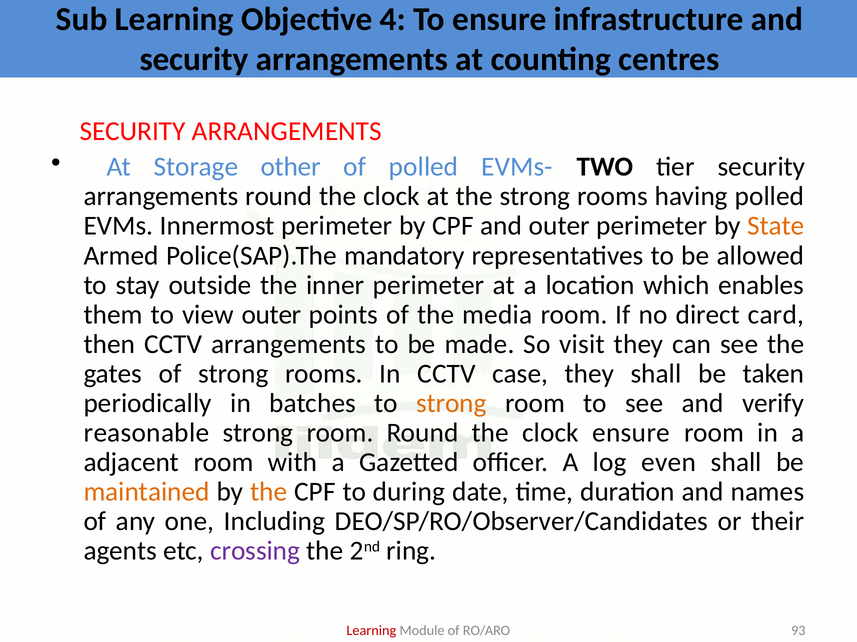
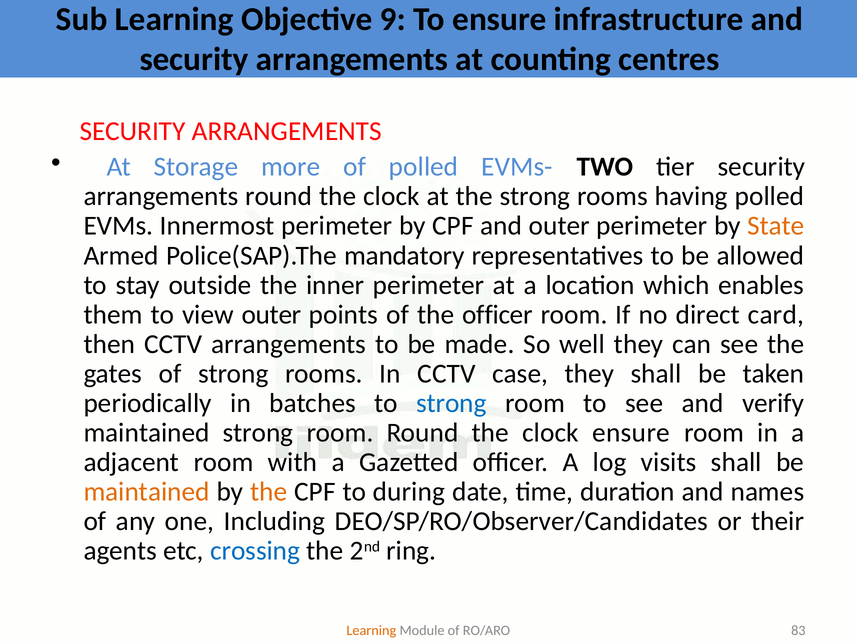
4: 4 -> 9 (393, 19)
other: other -> more (291, 167)
the media: media -> officer (498, 315)
visit: visit -> well (582, 344)
strong colour: orange -> blue (451, 404)
reasonable: reasonable -> maintained (147, 433)
even: even -> visits (669, 463)
crossing colour: purple -> blue (255, 551)
Learning colour: red -> orange (371, 631)
93: 93 -> 83 (798, 631)
